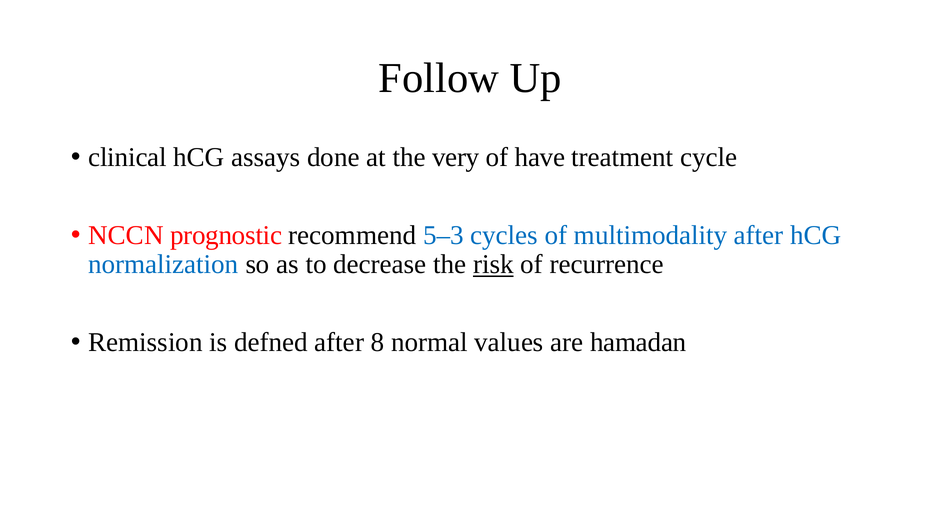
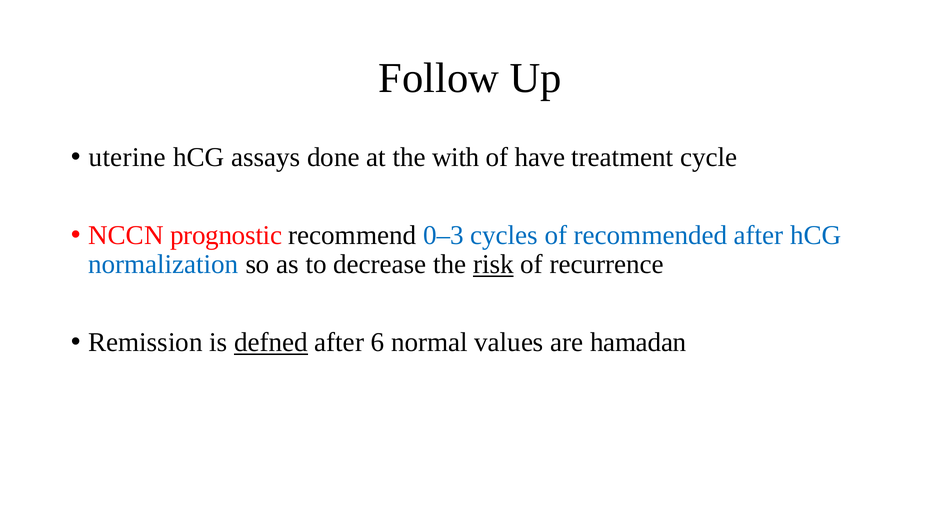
clinical: clinical -> uterine (127, 157)
very: very -> with (456, 157)
5–3: 5–3 -> 0–3 (443, 235)
multimodality: multimodality -> recommended (651, 235)
defned underline: none -> present (271, 343)
8: 8 -> 6 (377, 343)
